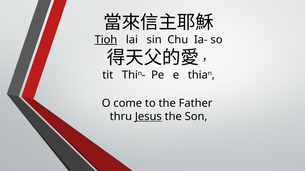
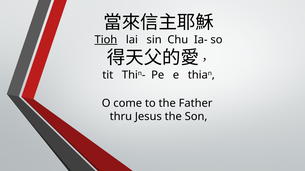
Jesus underline: present -> none (148, 117)
